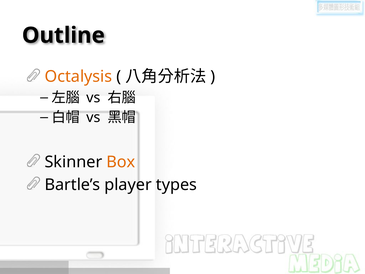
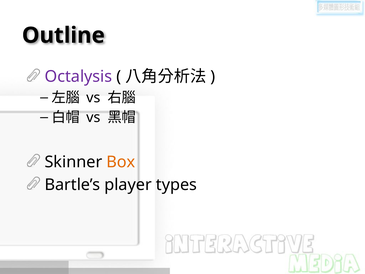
Octalysis colour: orange -> purple (78, 77)
